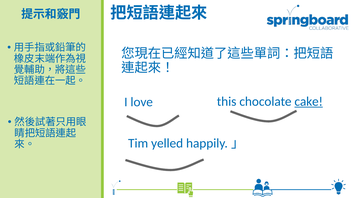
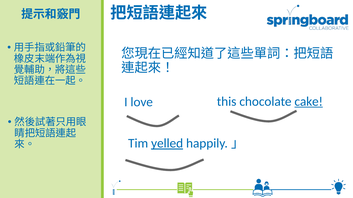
yelled underline: none -> present (167, 144)
